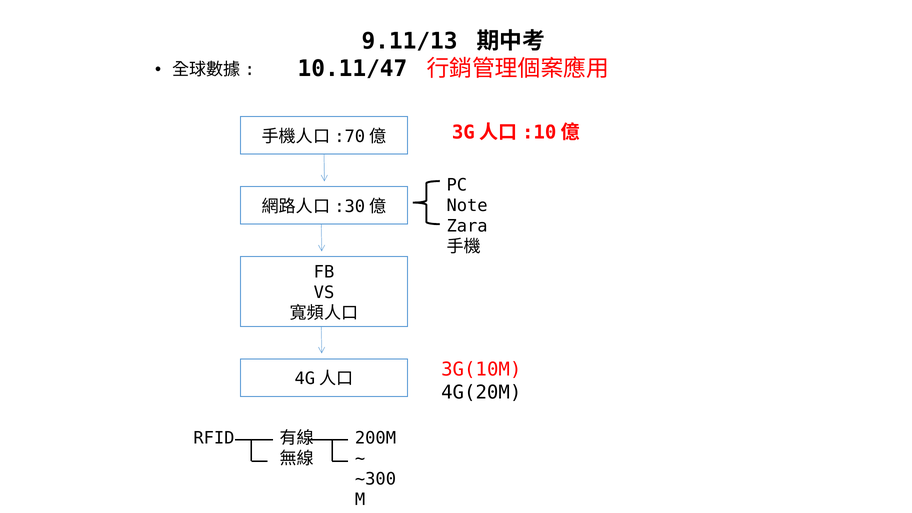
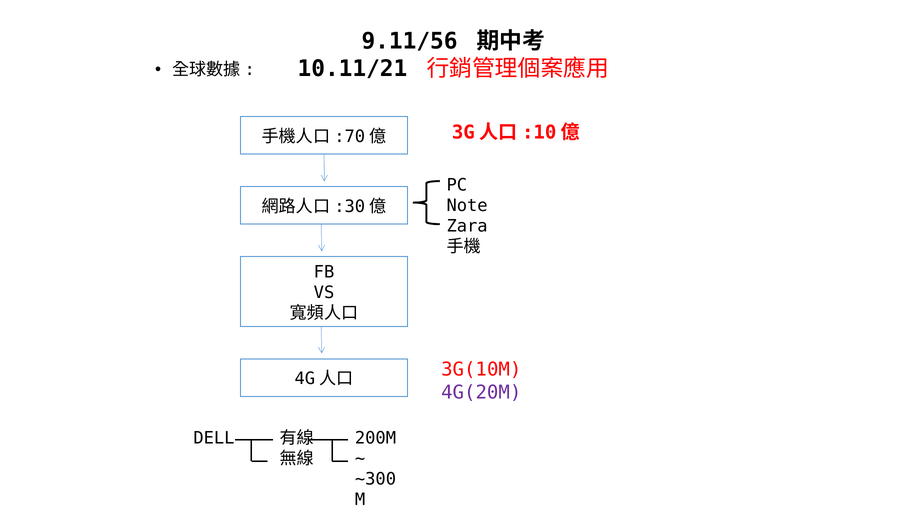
9.11/13: 9.11/13 -> 9.11/56 (410, 41)
10.11/47: 10.11/47 -> 10.11/21 (352, 69)
4G(20M colour: black -> purple (481, 392)
RFID: RFID -> DELL (214, 438)
